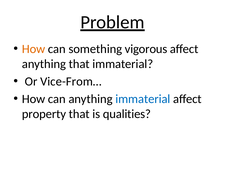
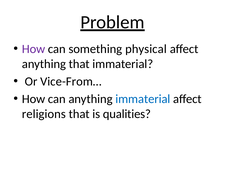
How colour: orange -> purple (34, 49)
vigorous: vigorous -> physical (146, 49)
property: property -> religions (44, 114)
